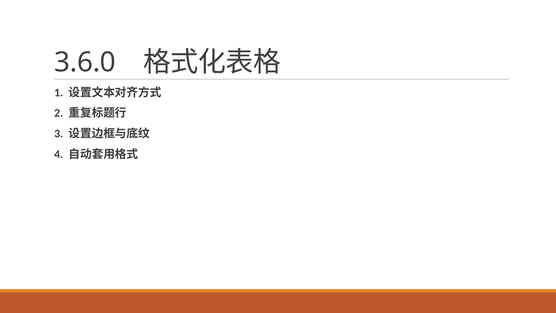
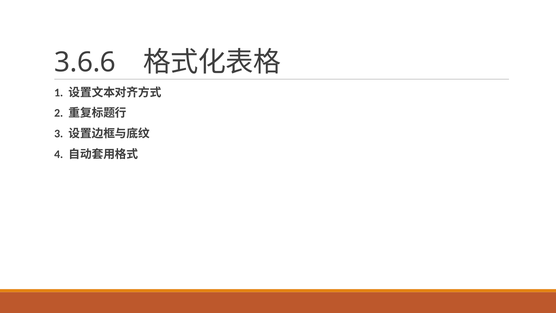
3.6.0: 3.6.0 -> 3.6.6 (85, 62)
